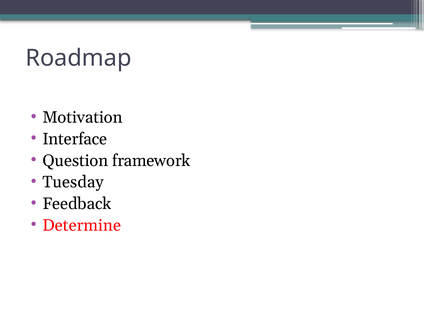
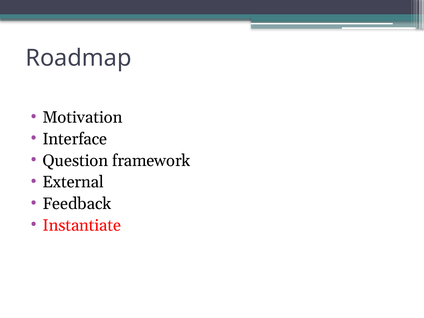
Tuesday: Tuesday -> External (73, 182)
Determine: Determine -> Instantiate (82, 225)
